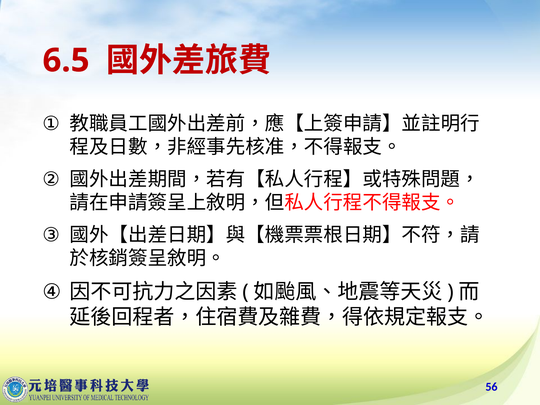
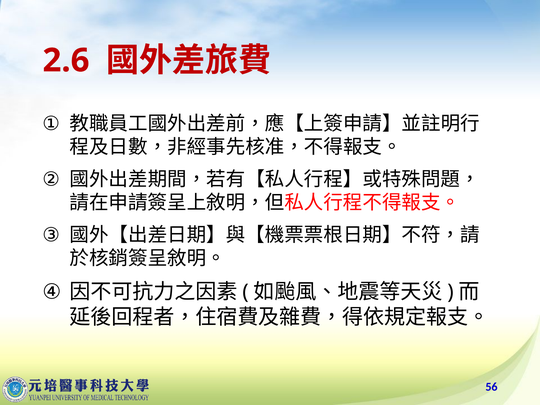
6.5: 6.5 -> 2.6 (66, 60)
